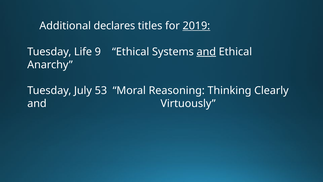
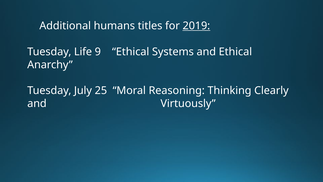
declares: declares -> humans (114, 26)
and underline: present -> none (206, 52)
53: 53 -> 25 (101, 90)
